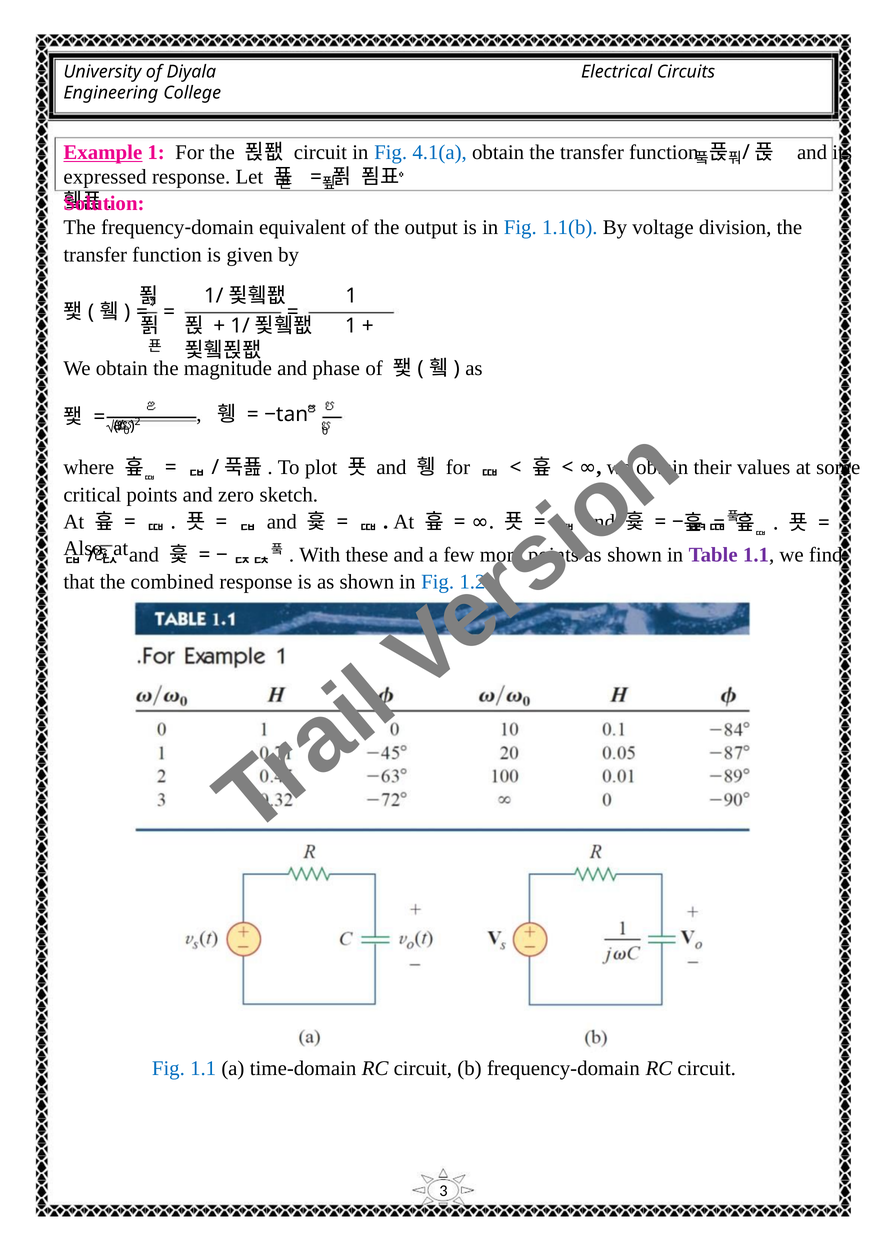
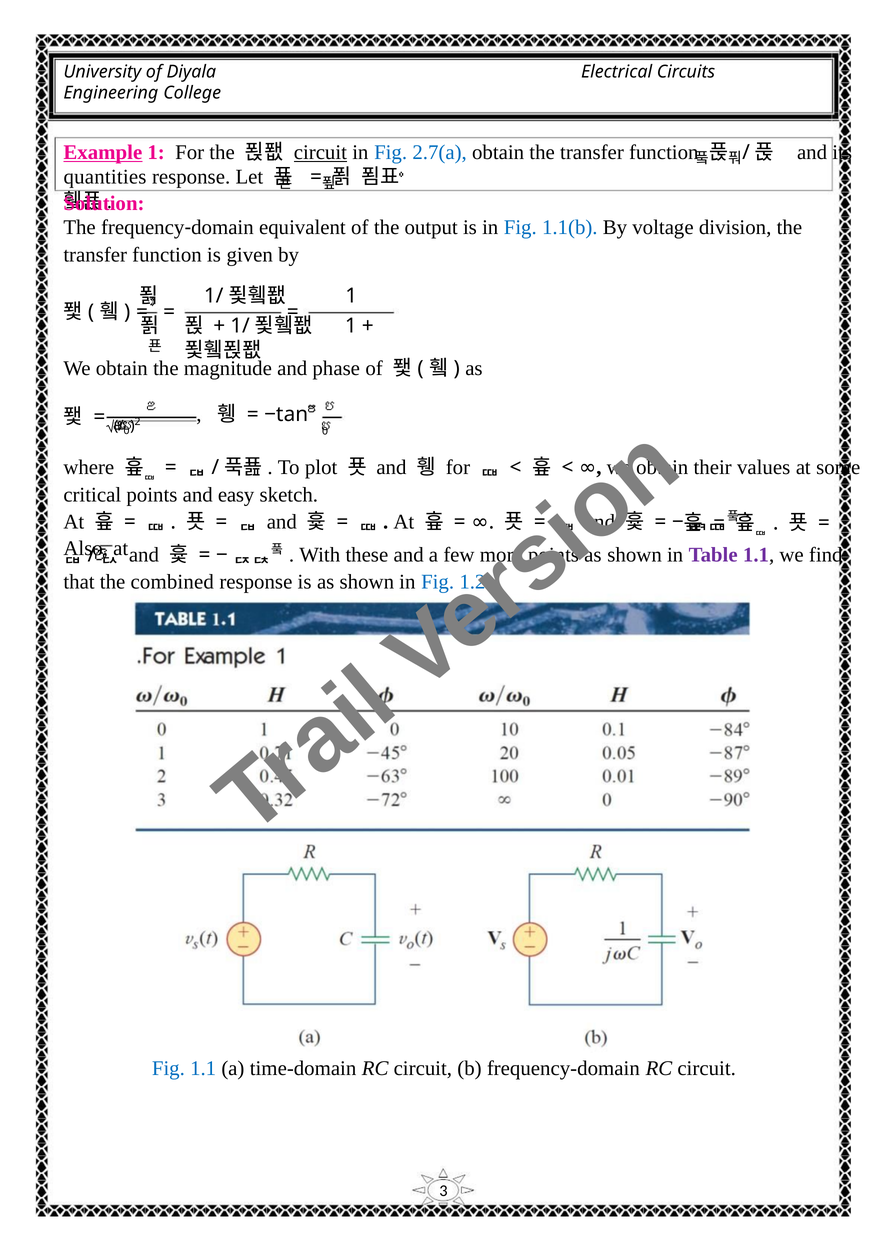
circuit underline: none -> present (320, 152)
4.1(a: 4.1(a -> 2.7(a (440, 152)
expressed: expressed -> quantities (105, 177)
zero: zero -> easy (236, 495)
